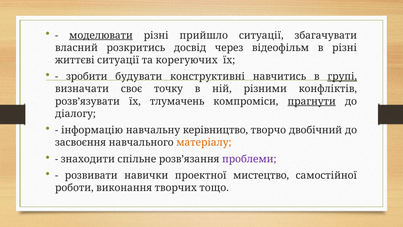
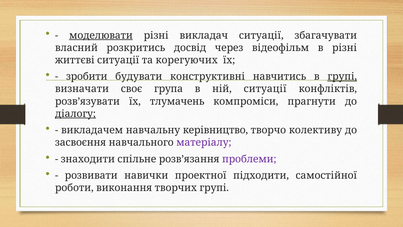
прийшло: прийшло -> викладач (204, 35)
точку: точку -> група (168, 89)
ній різними: різними -> ситуації (265, 89)
прагнути underline: present -> none (312, 101)
діалогу underline: none -> present (75, 114)
інформацію: інформацію -> викладачем (92, 130)
двобічний: двобічний -> колективу (316, 130)
матеріалу colour: orange -> purple (204, 142)
мистецтво: мистецтво -> підходити (261, 175)
творчих тощо: тощо -> групі (214, 188)
